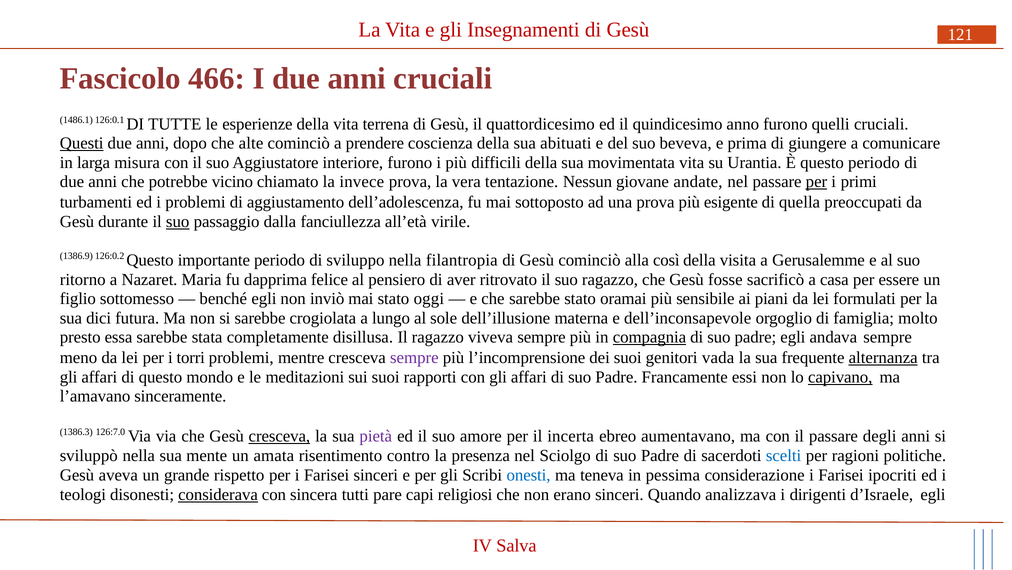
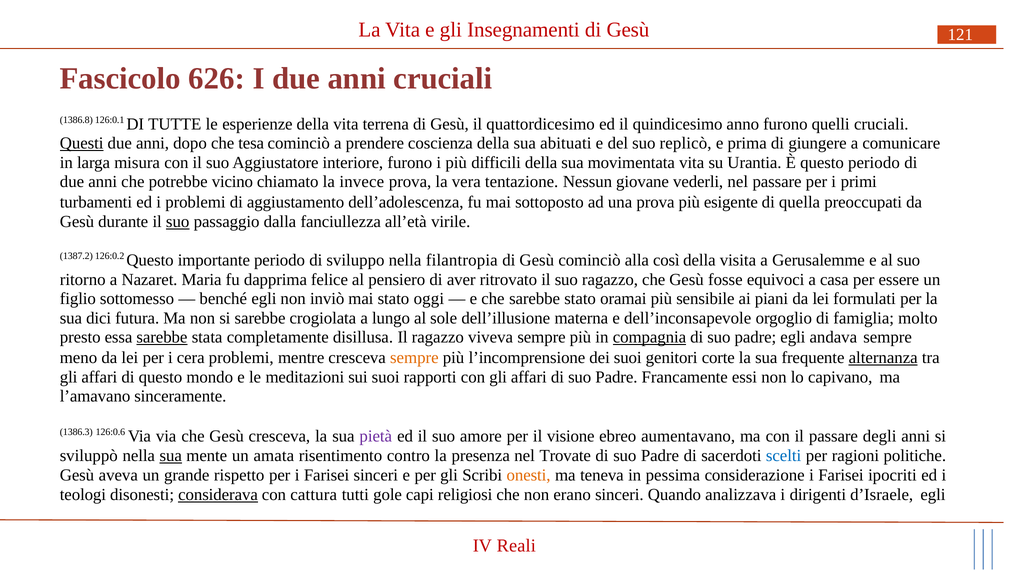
466: 466 -> 626 (217, 78)
1486.1: 1486.1 -> 1386.8 (76, 120)
alte: alte -> tesa (251, 143)
beveva: beveva -> replicò (686, 143)
andate: andate -> vederli (698, 182)
per underline: present -> none (816, 182)
1386.9: 1386.9 -> 1387.2 (76, 256)
sacrificò: sacrificò -> equivoci (776, 280)
sarebbe underline: none -> present (162, 337)
torri: torri -> cera (191, 358)
sempre colour: purple -> orange (414, 358)
vada: vada -> corte (718, 358)
capivano underline: present -> none (840, 377)
126:7.0: 126:7.0 -> 126:0.6 (110, 432)
cresceva underline: present -> none (279, 436)
incerta: incerta -> visione (571, 436)
sua underline: none -> present (171, 456)
Sciolgo: Sciolgo -> Trovate (565, 456)
onesti colour: blue -> orange (529, 475)
sincera: sincera -> cattura (314, 495)
pare: pare -> gole (388, 495)
Salva: Salva -> Reali (516, 546)
